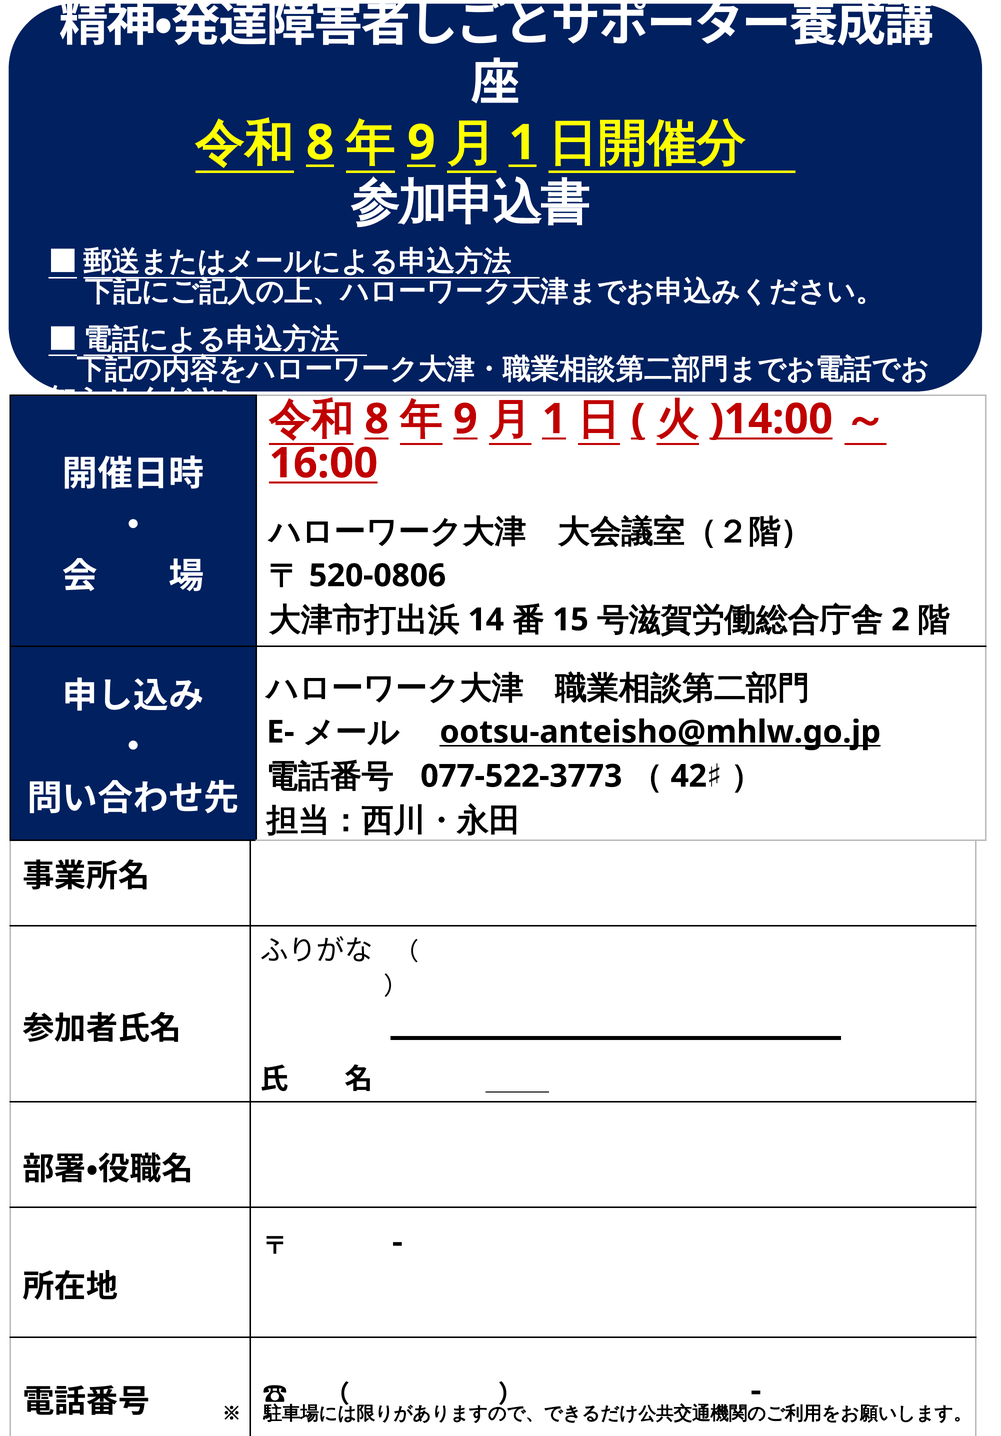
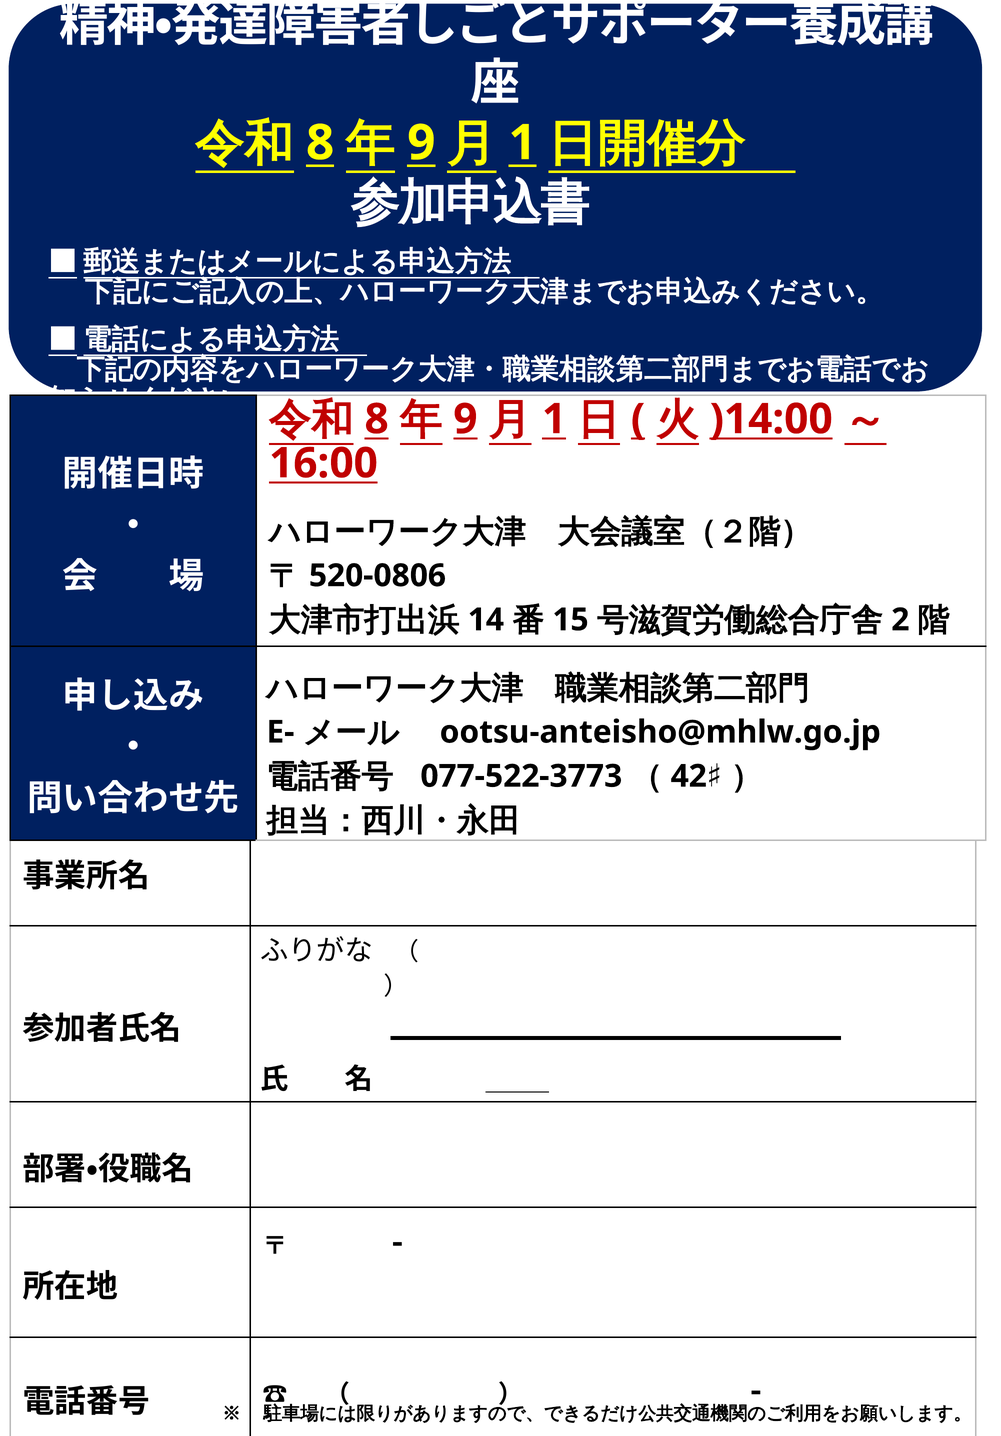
ootsu-anteisho@mhlw.go.jp underline: present -> none (660, 732)
